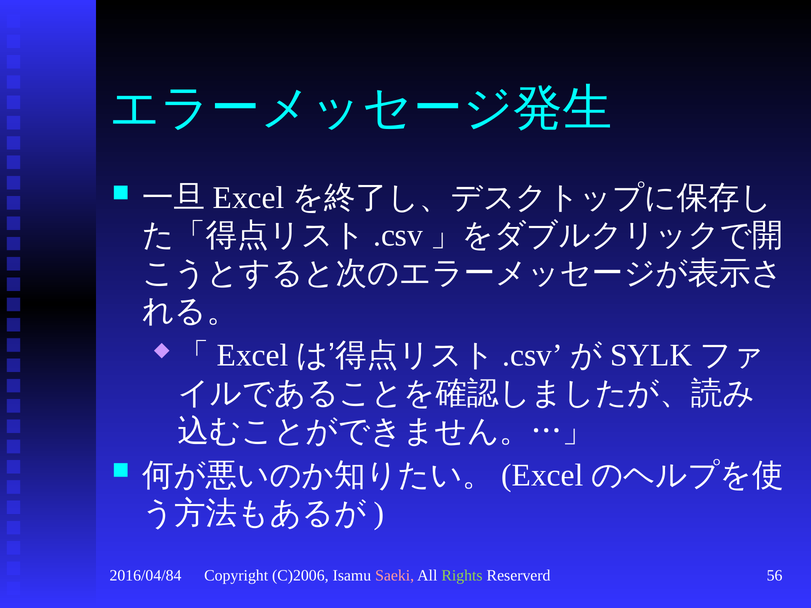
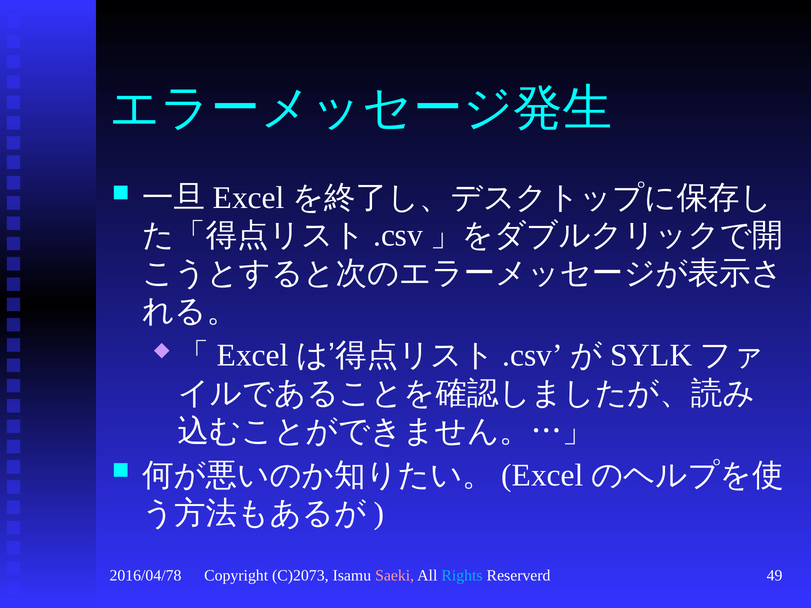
2016/04/84: 2016/04/84 -> 2016/04/78 (145, 576)
C)2006: C)2006 -> C)2073 (300, 576)
Rights colour: light green -> light blue (462, 576)
56: 56 -> 49 (775, 576)
